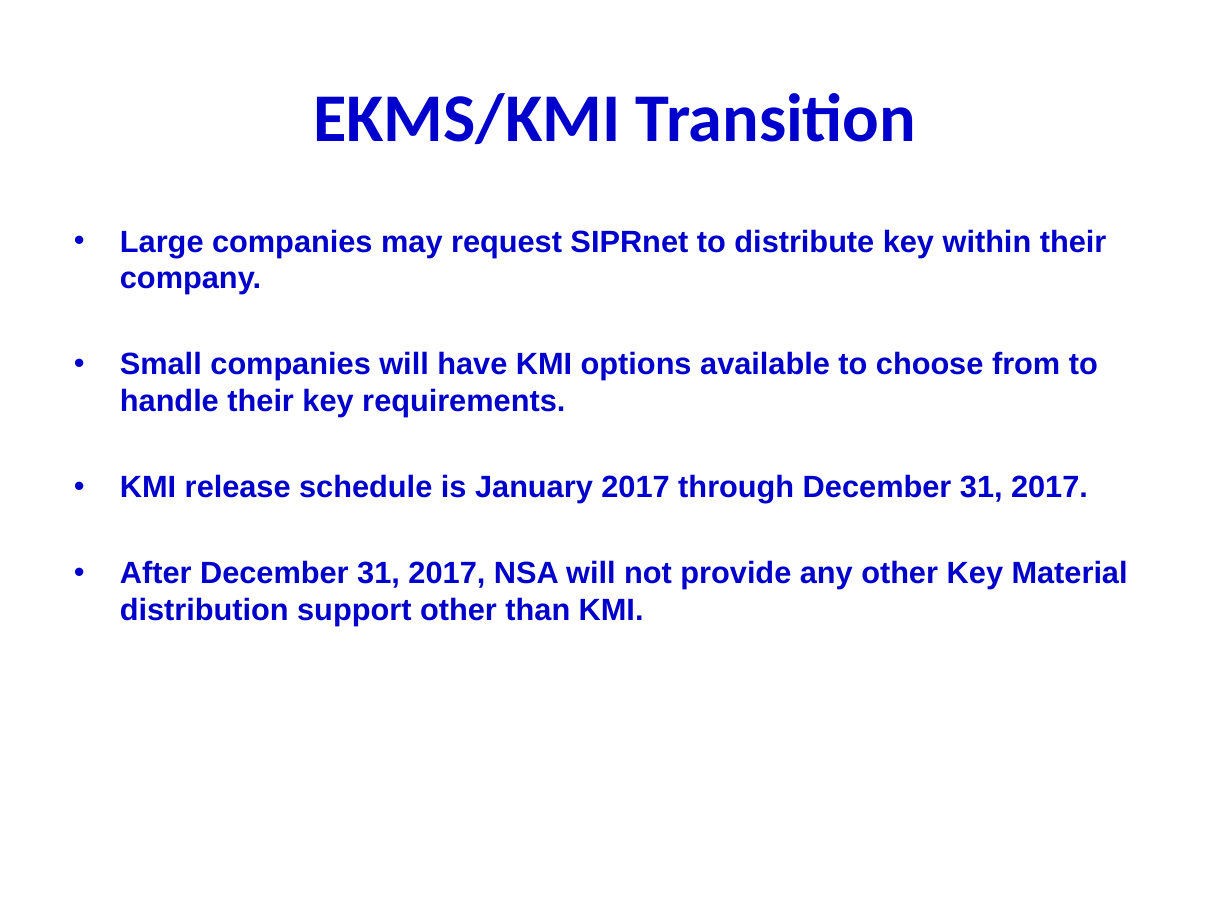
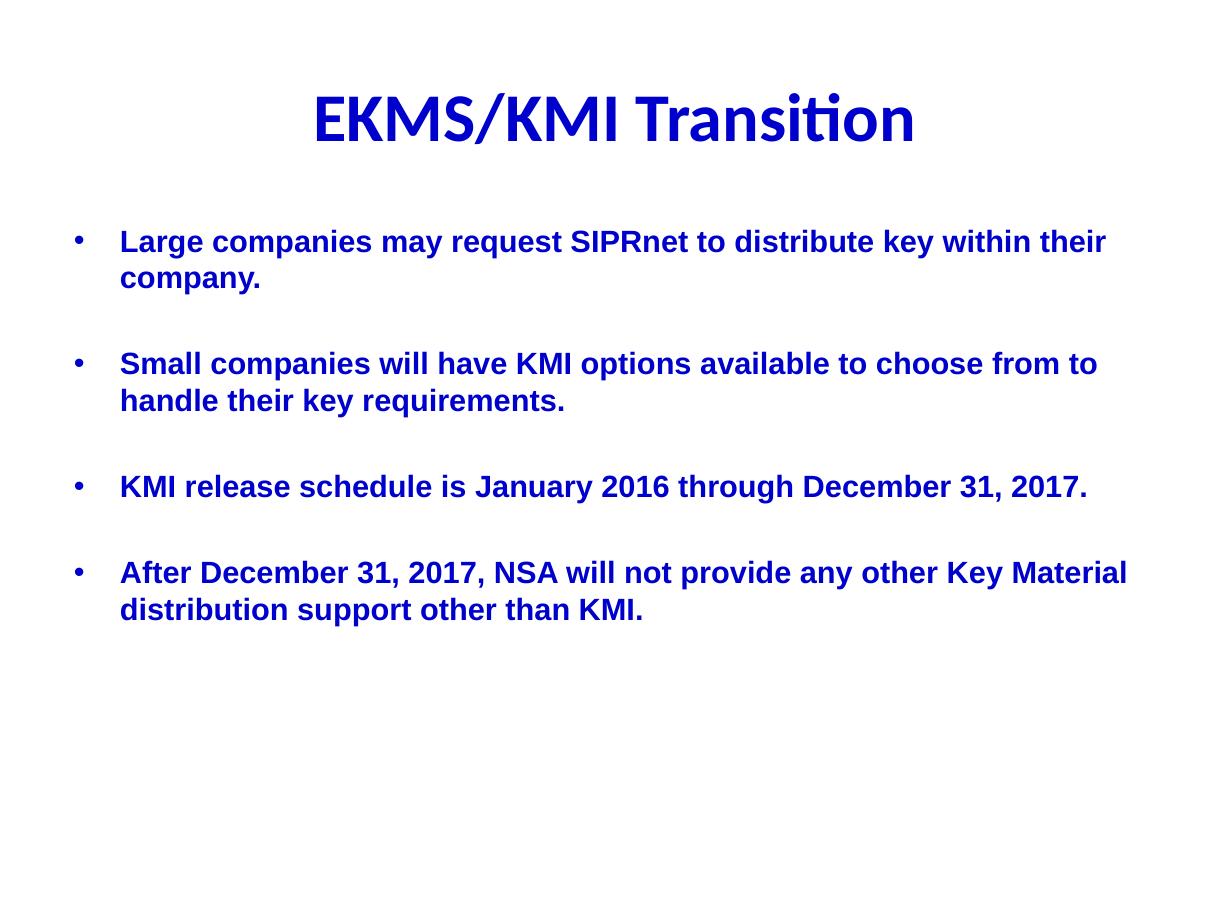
January 2017: 2017 -> 2016 (636, 488)
